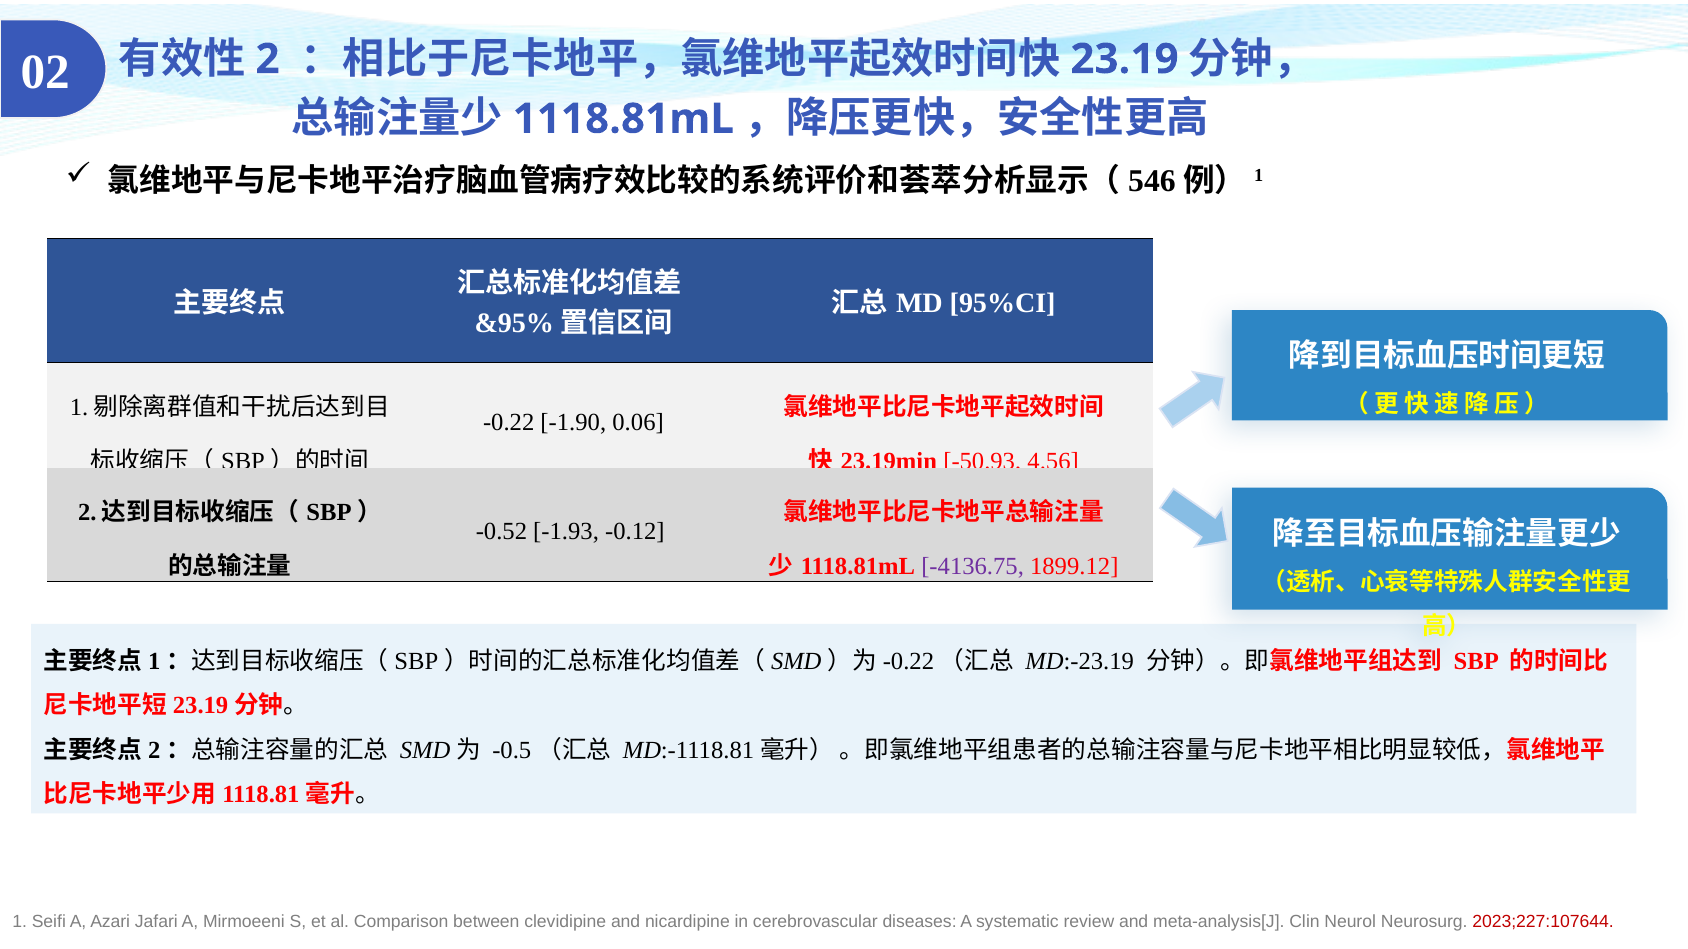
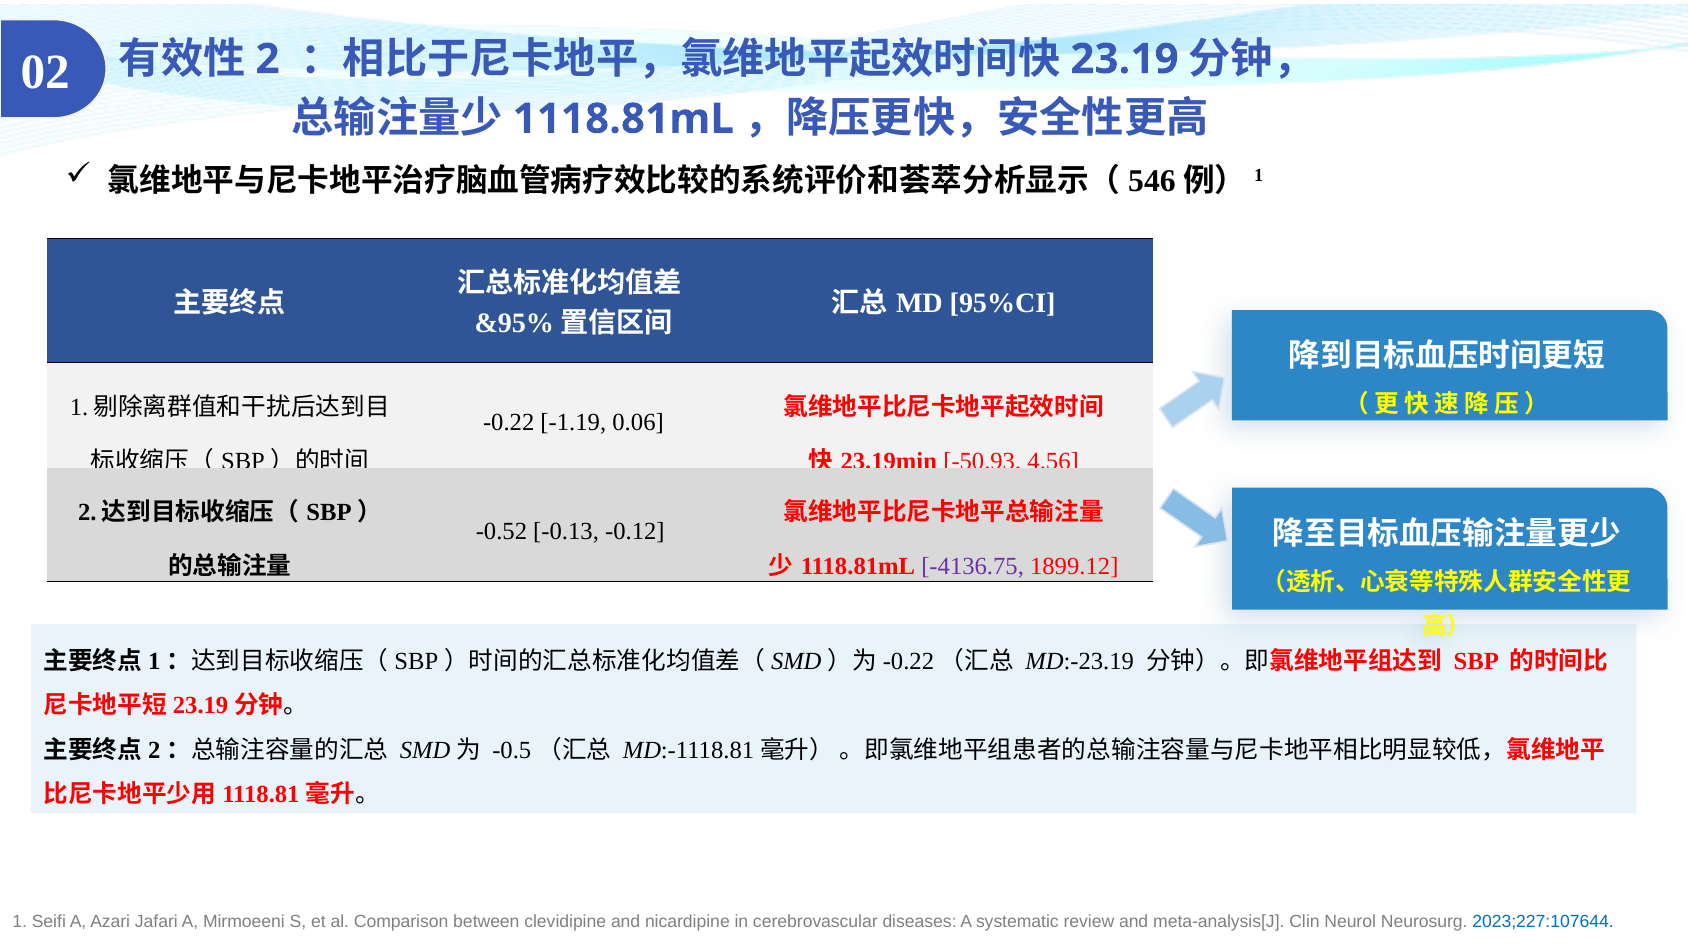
-1.90: -1.90 -> -1.19 (573, 422)
-1.93: -1.93 -> -0.13 (566, 532)
2023;227:107644 colour: red -> blue (1543, 922)
